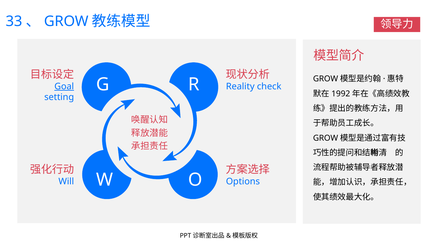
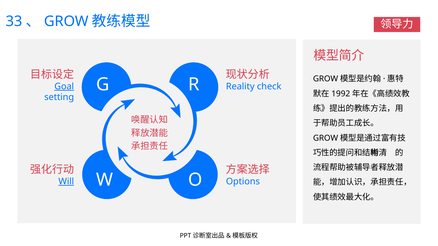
Will underline: none -> present (66, 182)
